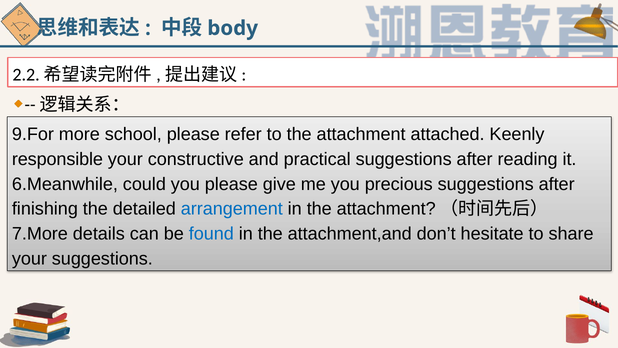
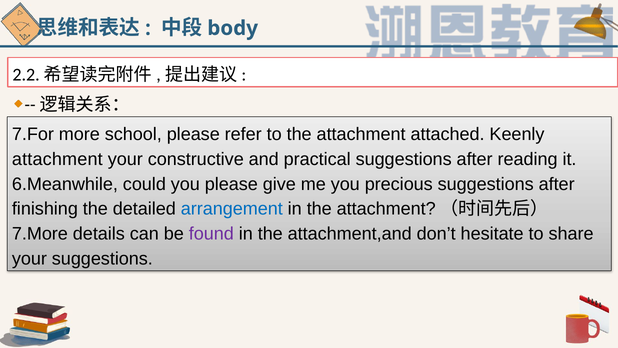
9.For: 9.For -> 7.For (33, 134)
responsible: responsible -> attachment (57, 159)
found colour: blue -> purple (211, 234)
